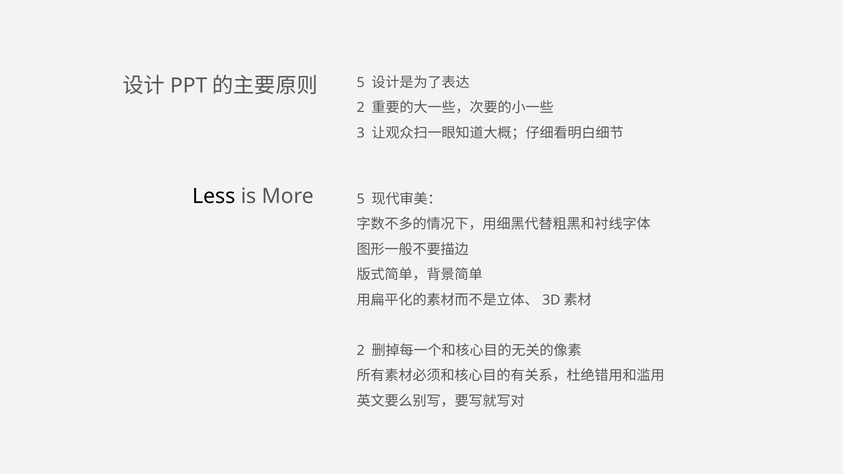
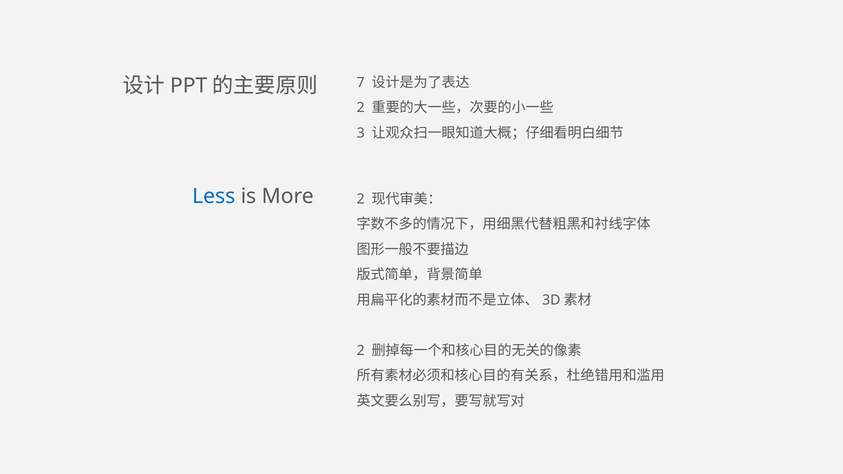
5: 5 -> 7 (361, 83)
Less colour: black -> blue (214, 196)
More 5: 5 -> 2 (361, 199)
